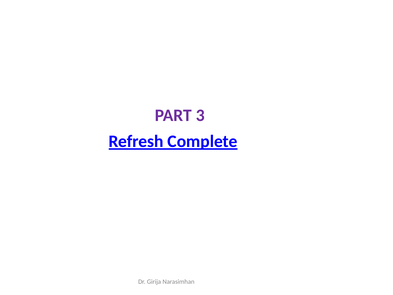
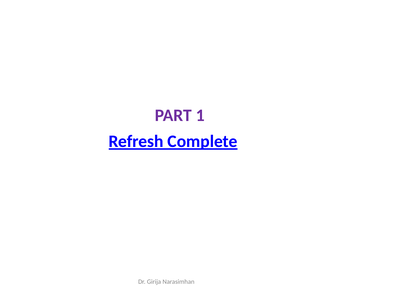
3: 3 -> 1 (200, 115)
